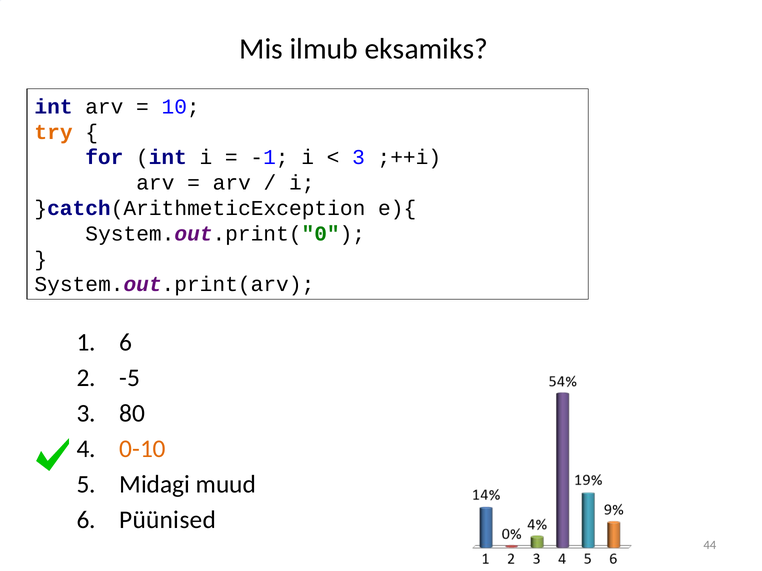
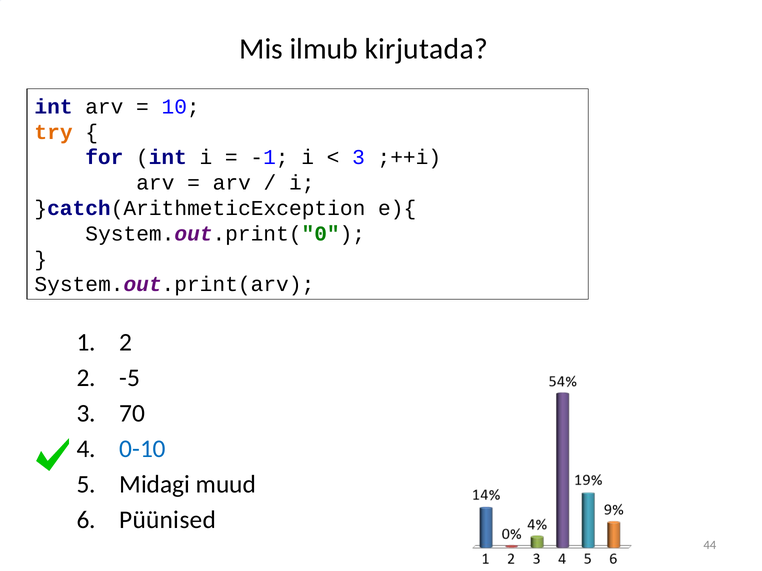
eksamiks: eksamiks -> kirjutada (426, 49)
6: 6 -> 2 (126, 343)
80: 80 -> 70 (132, 414)
0-10 colour: orange -> blue (143, 449)
